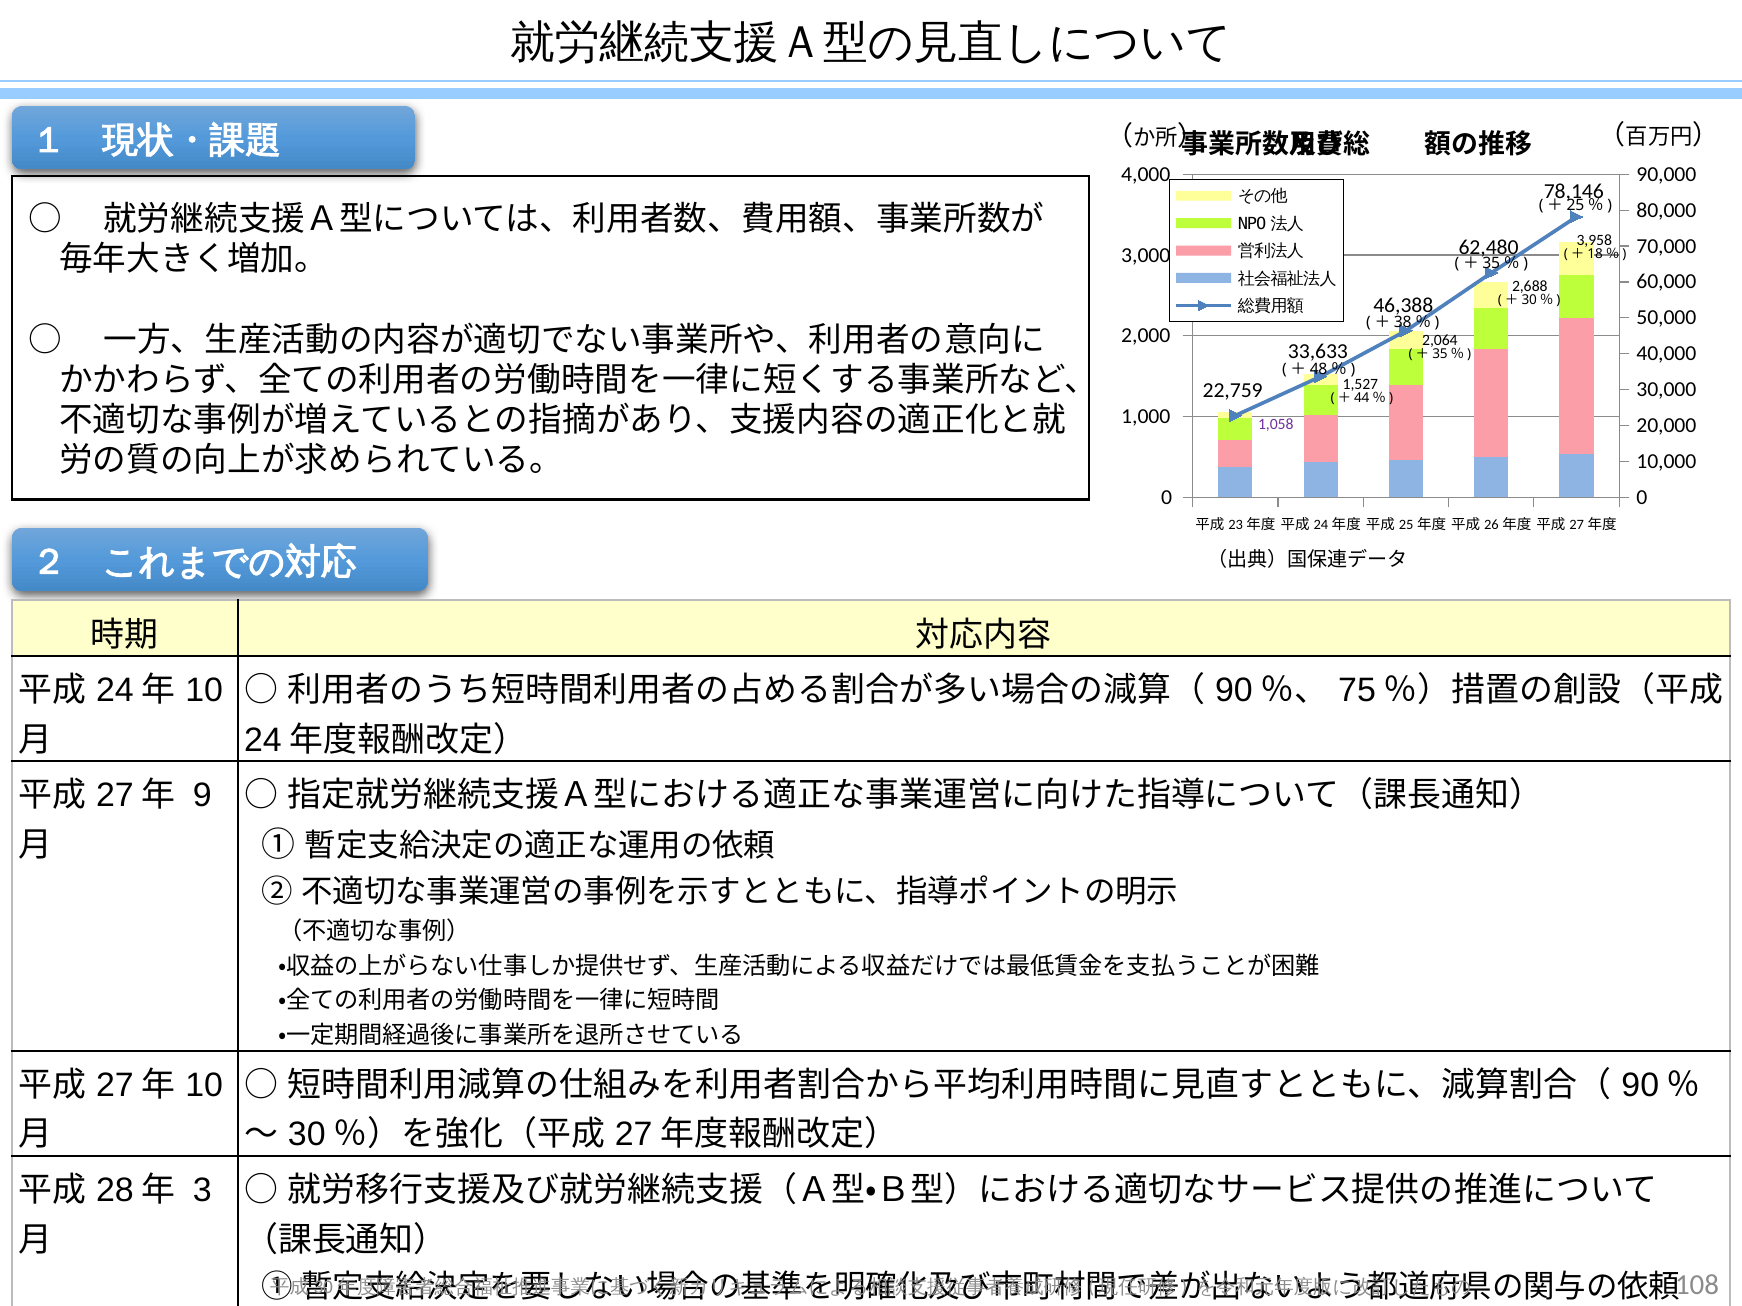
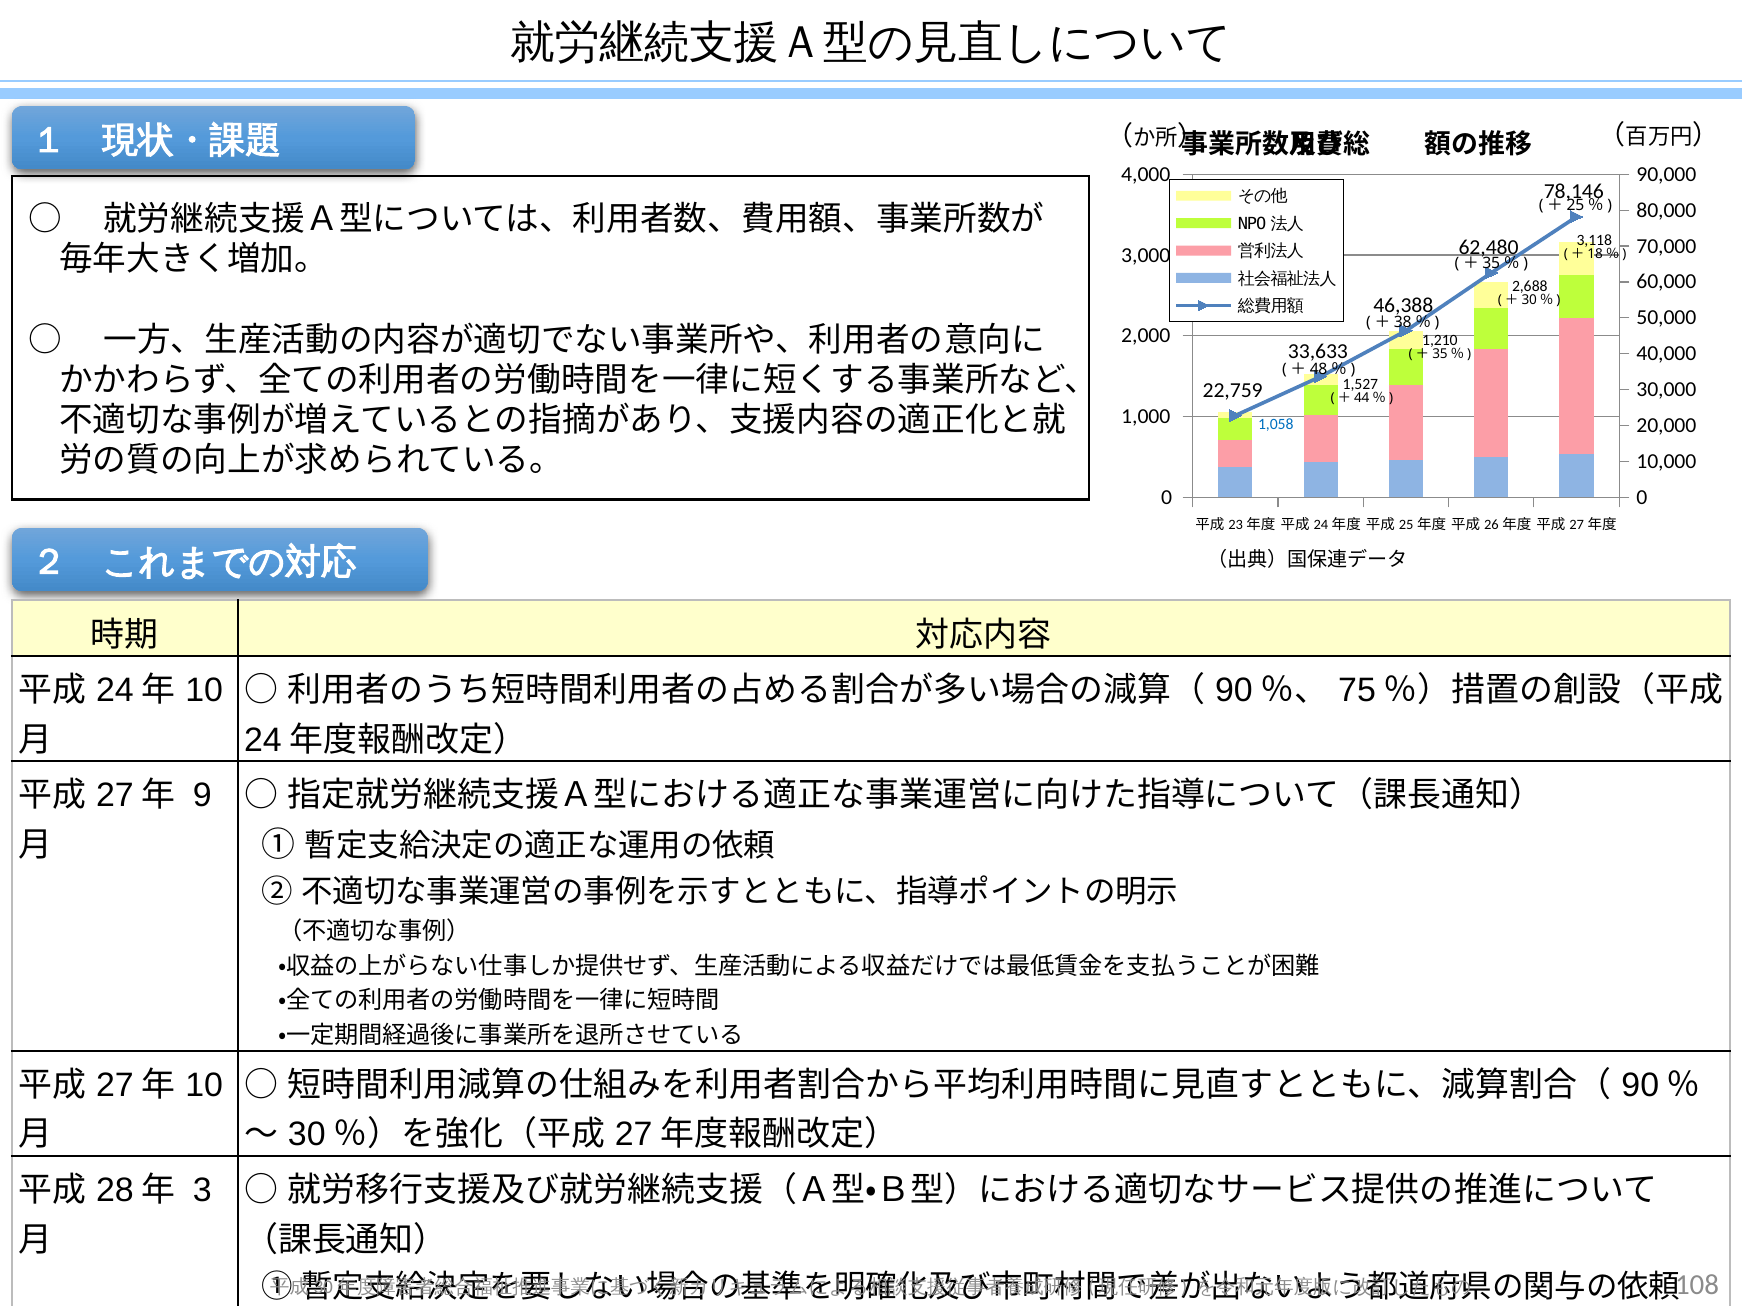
3,958: 3,958 -> 3,118 (1594, 241)
2,064: 2,064 -> 1,210 (1440, 340)
1,058 colour: purple -> blue (1276, 424)
